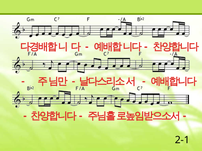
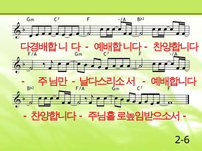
2-1: 2-1 -> 2-6 (182, 140)
